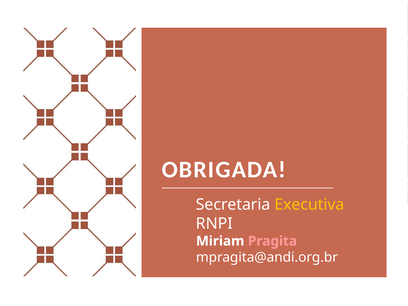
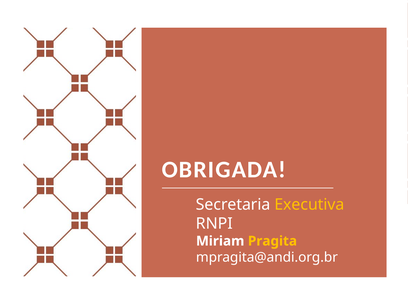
Pragita colour: pink -> yellow (272, 241)
